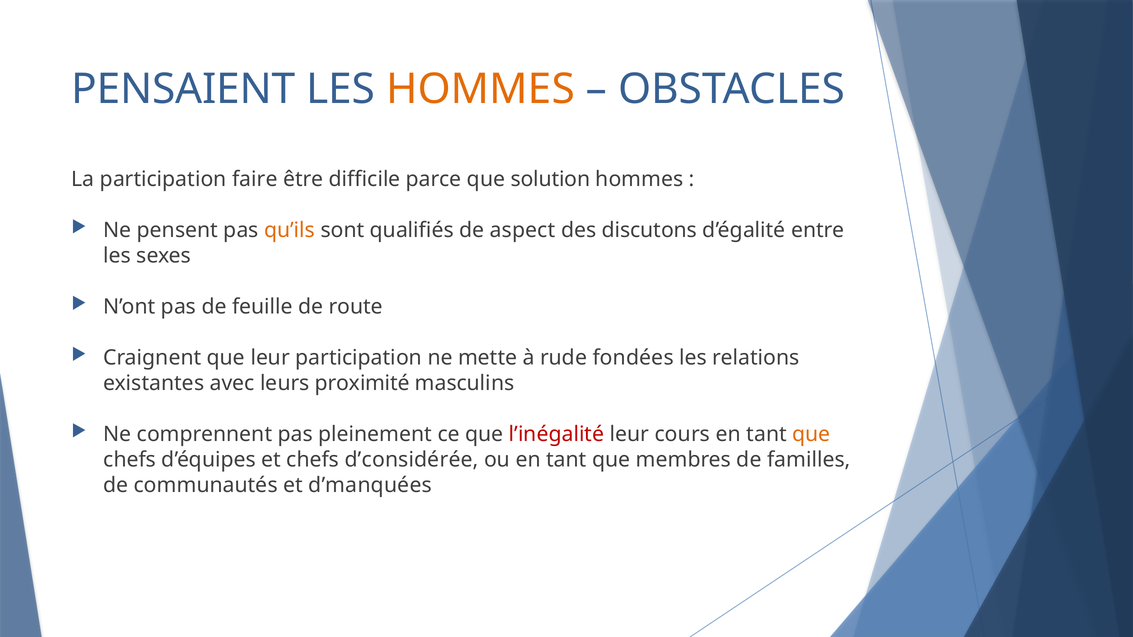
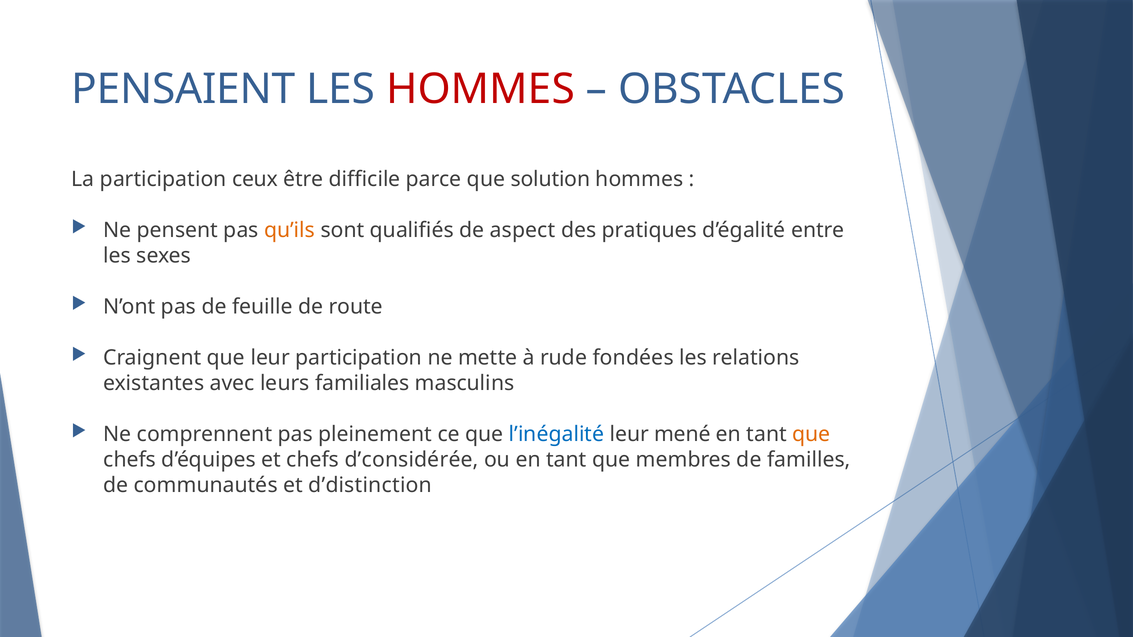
HOMMES colour: orange -> red (481, 89)
faire: faire -> ceux (255, 180)
discutons: discutons -> pratiques (649, 231)
proximité: proximité -> familiales (362, 384)
l’inégalité colour: red -> blue (556, 434)
cours: cours -> mené (683, 434)
d’manquées: d’manquées -> d’distinction (370, 485)
